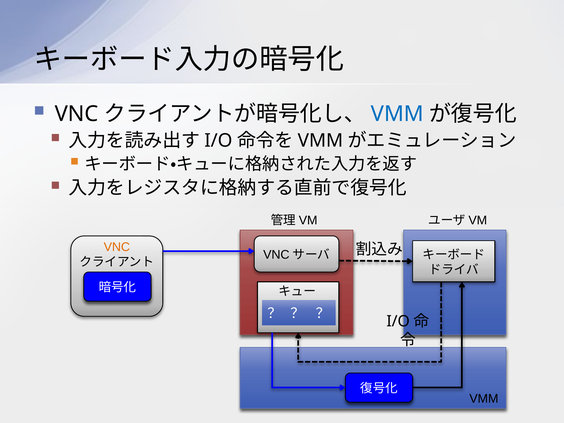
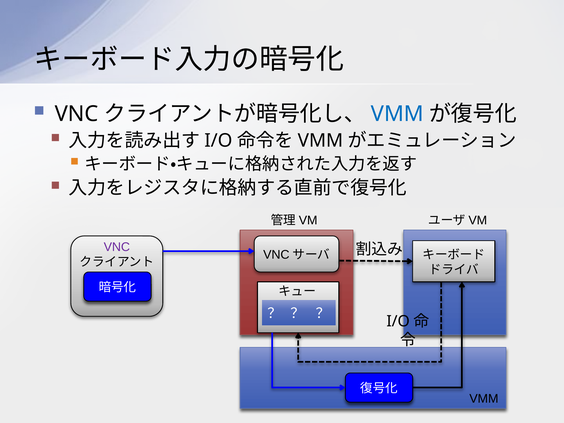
VNC colour: orange -> purple (117, 247)
